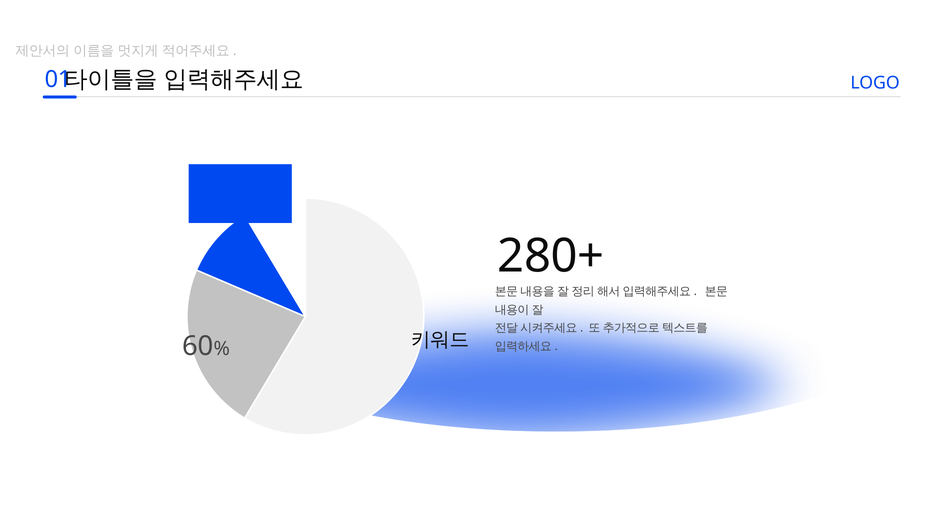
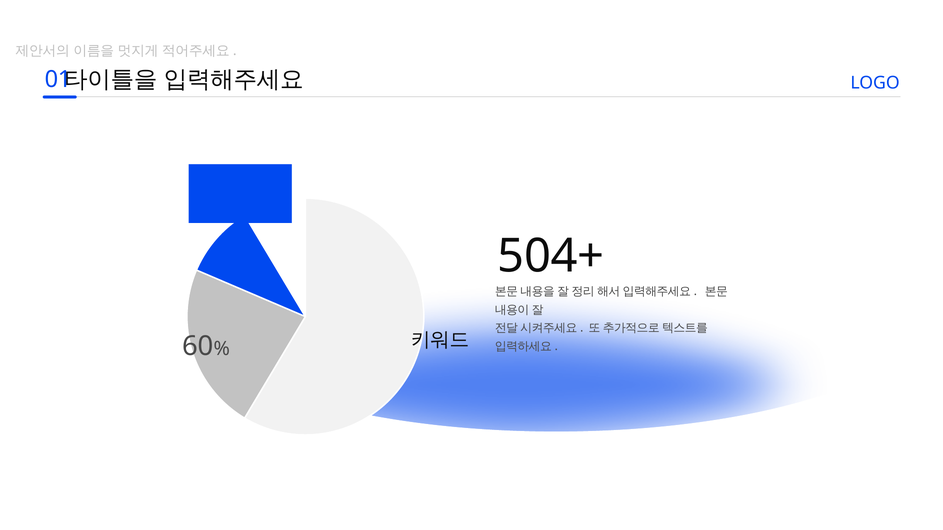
280+: 280+ -> 504+ (551, 256)
